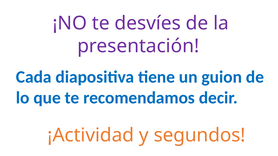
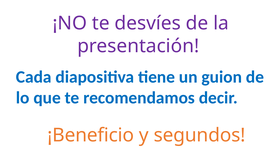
¡Actividad: ¡Actividad -> ¡Beneficio (91, 136)
